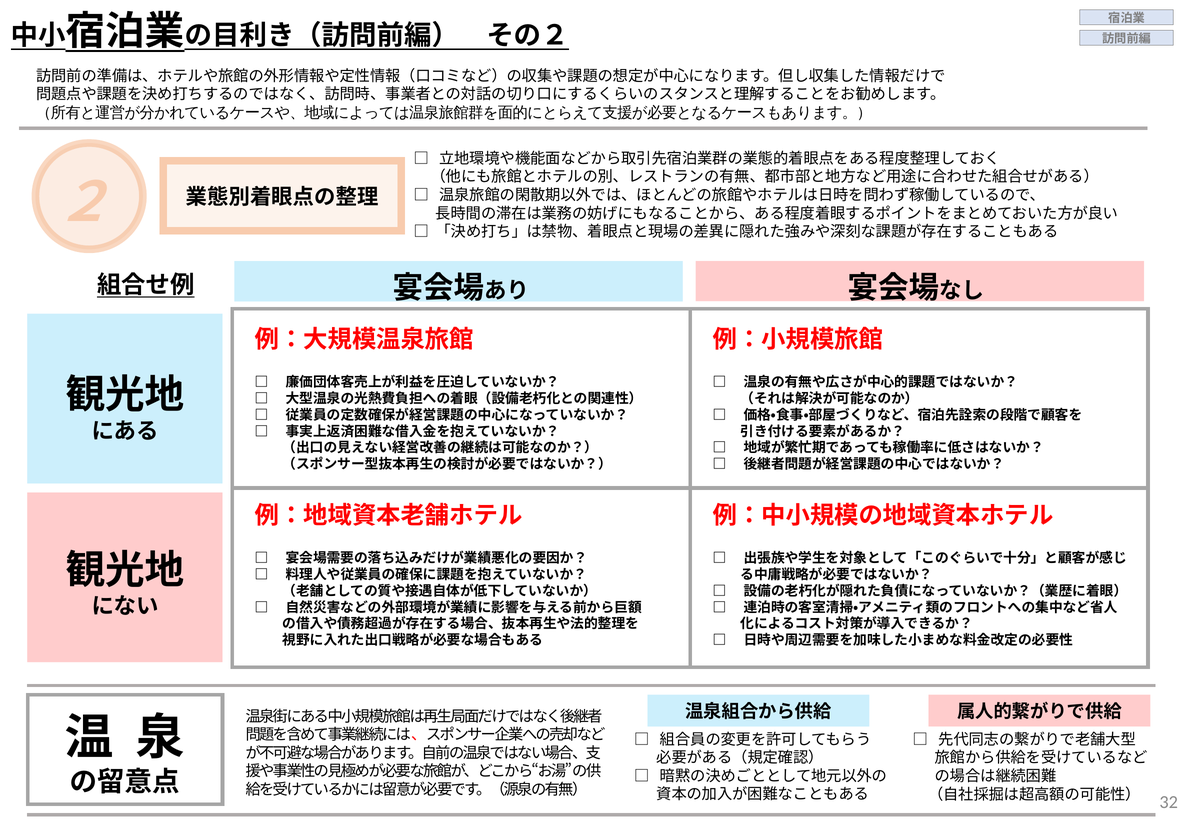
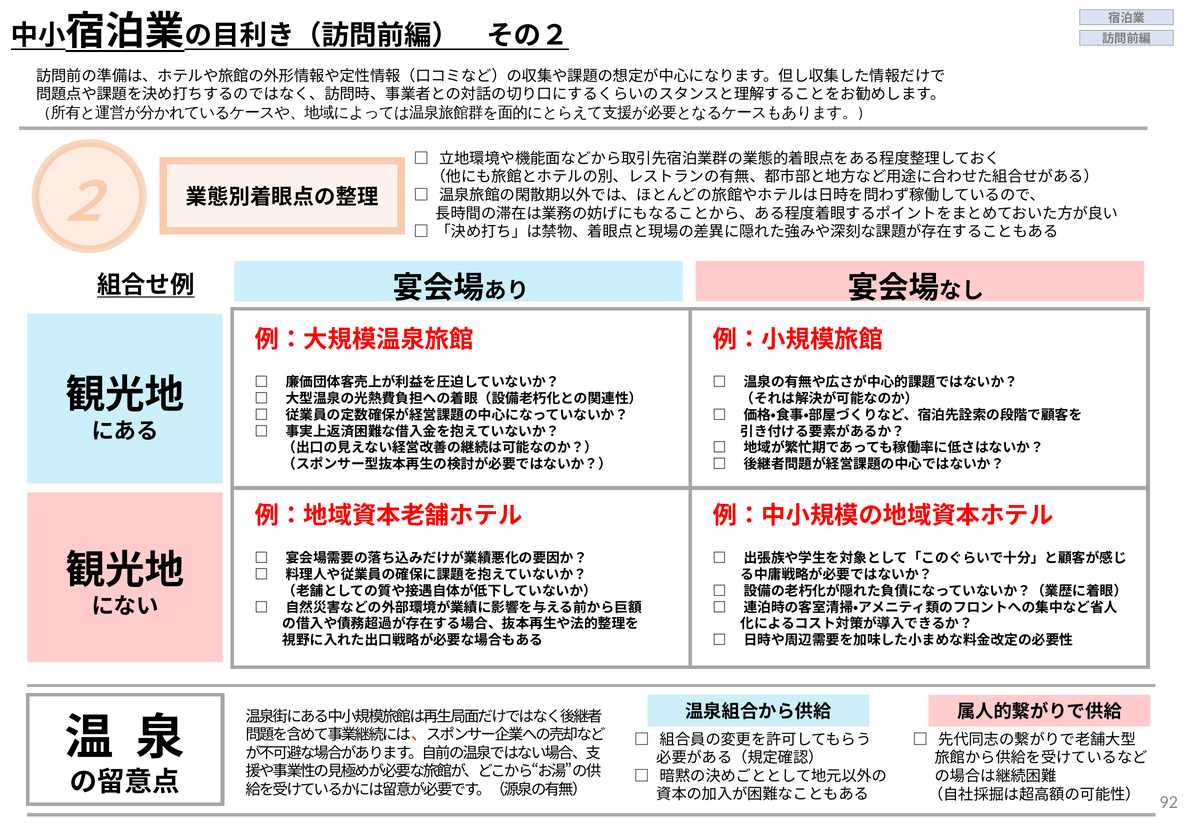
32: 32 -> 92 (1169, 803)
